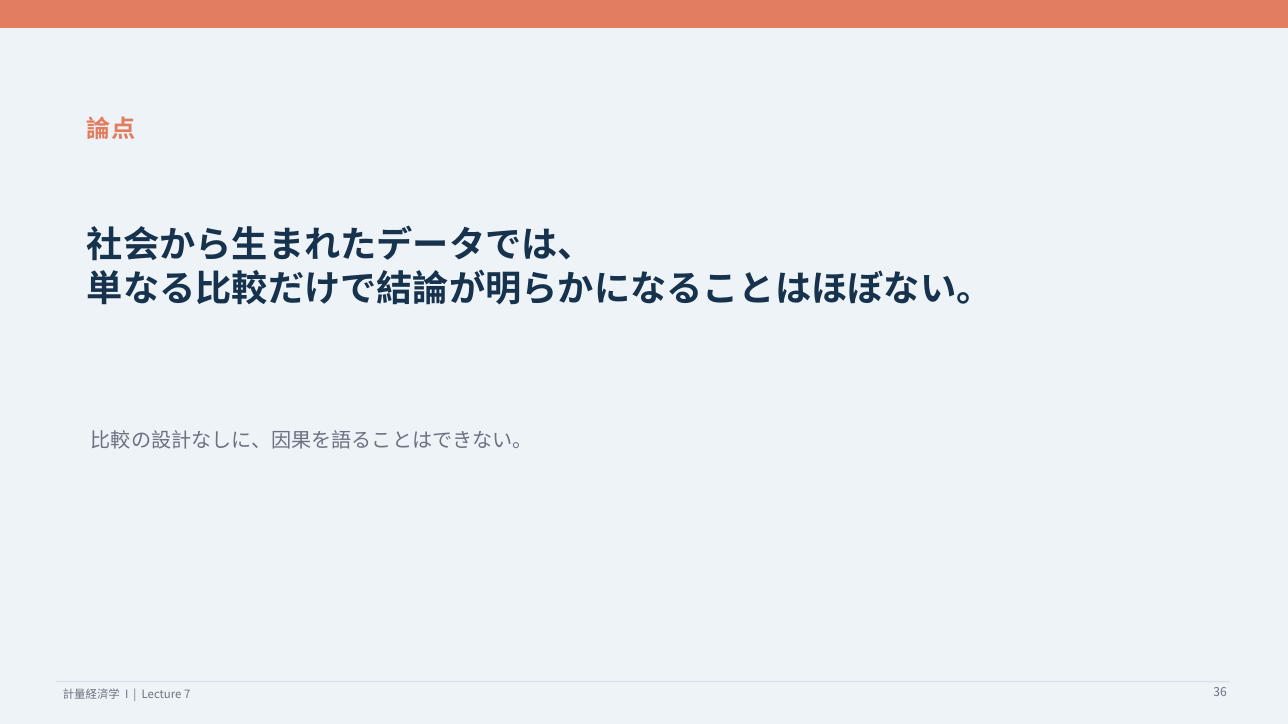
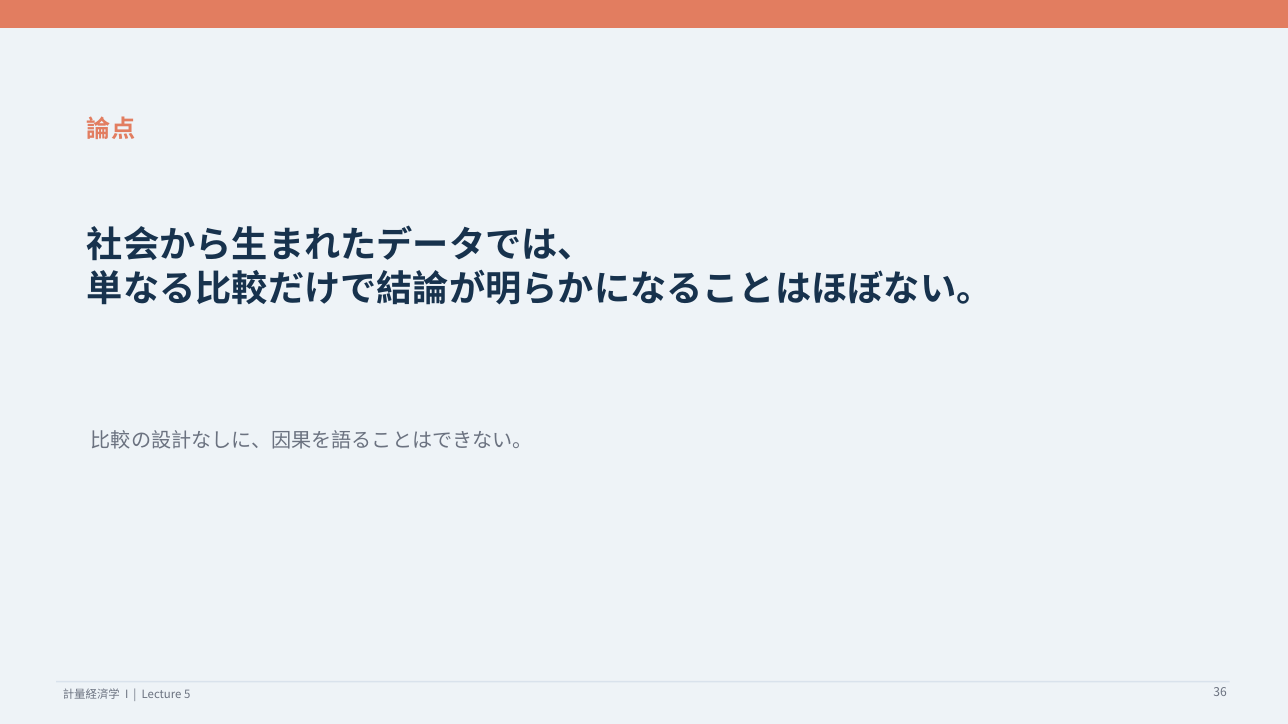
7: 7 -> 5 (187, 695)
